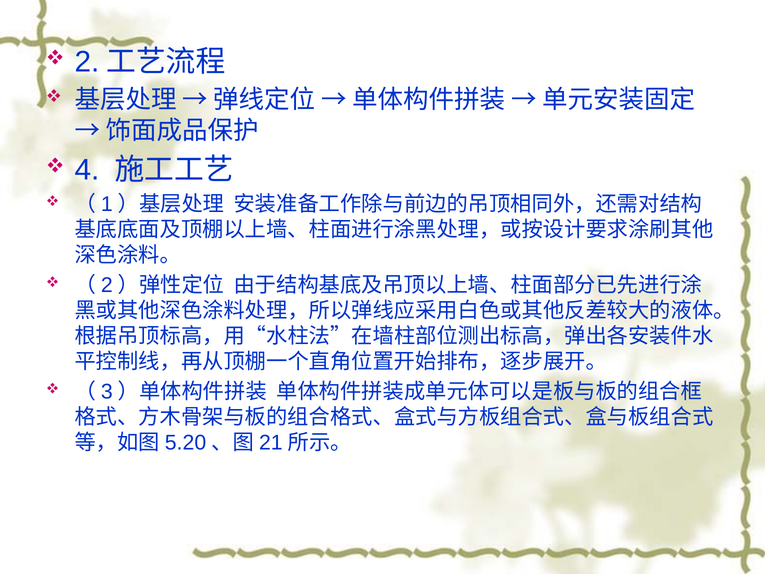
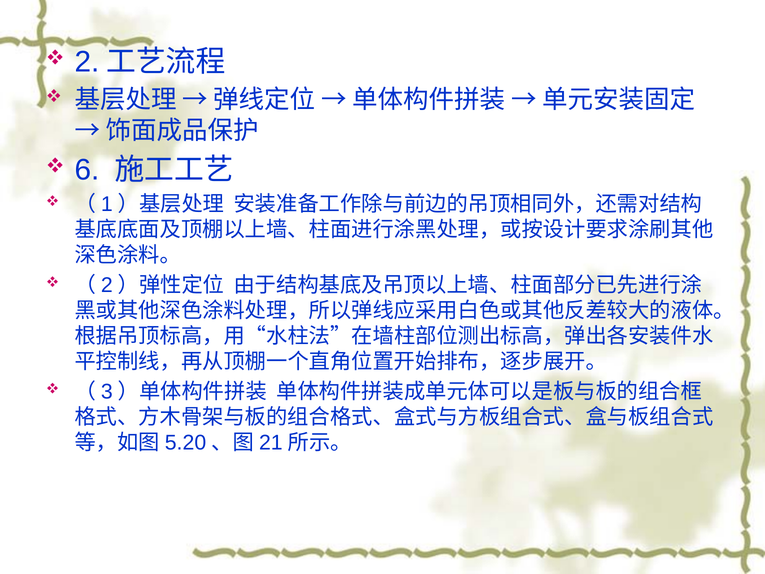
4: 4 -> 6 (87, 170)
